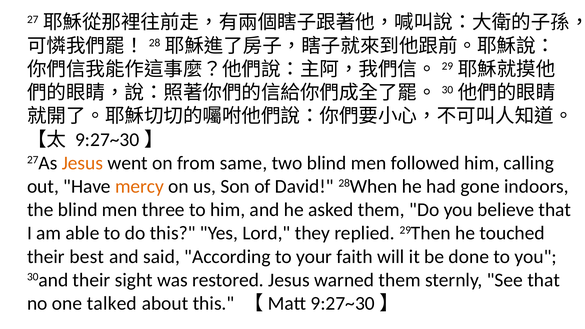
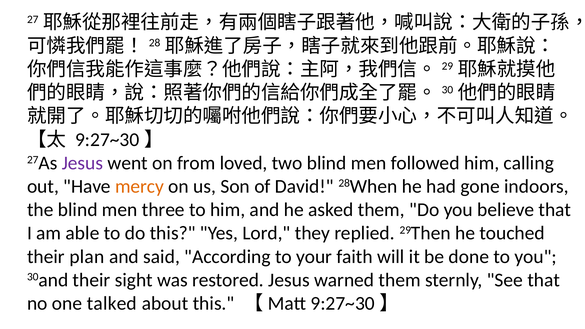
Jesus colour: orange -> purple (82, 163)
same: same -> loved (244, 163)
best: best -> plan (87, 257)
